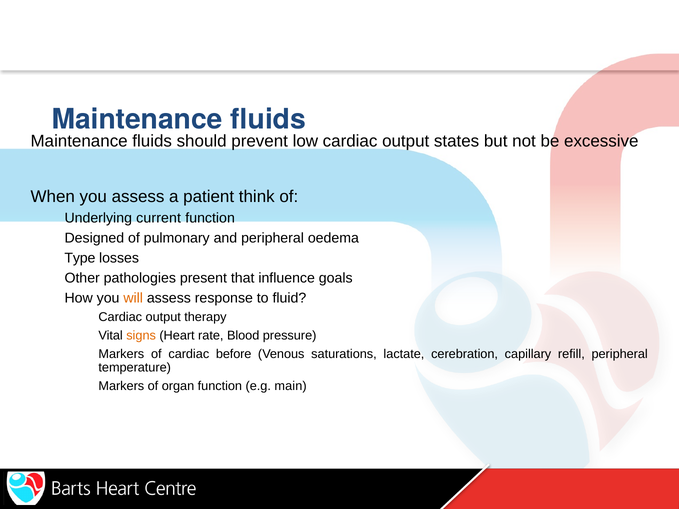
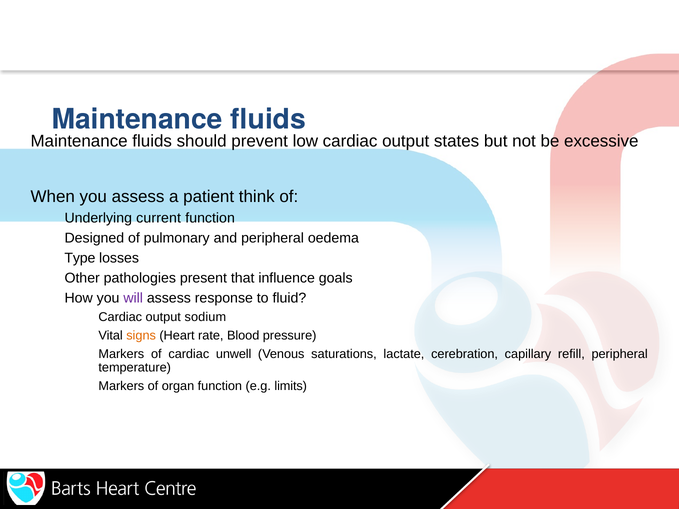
will colour: orange -> purple (133, 298)
therapy: therapy -> sodium (205, 317)
before: before -> unwell (234, 354)
main: main -> limits (291, 386)
